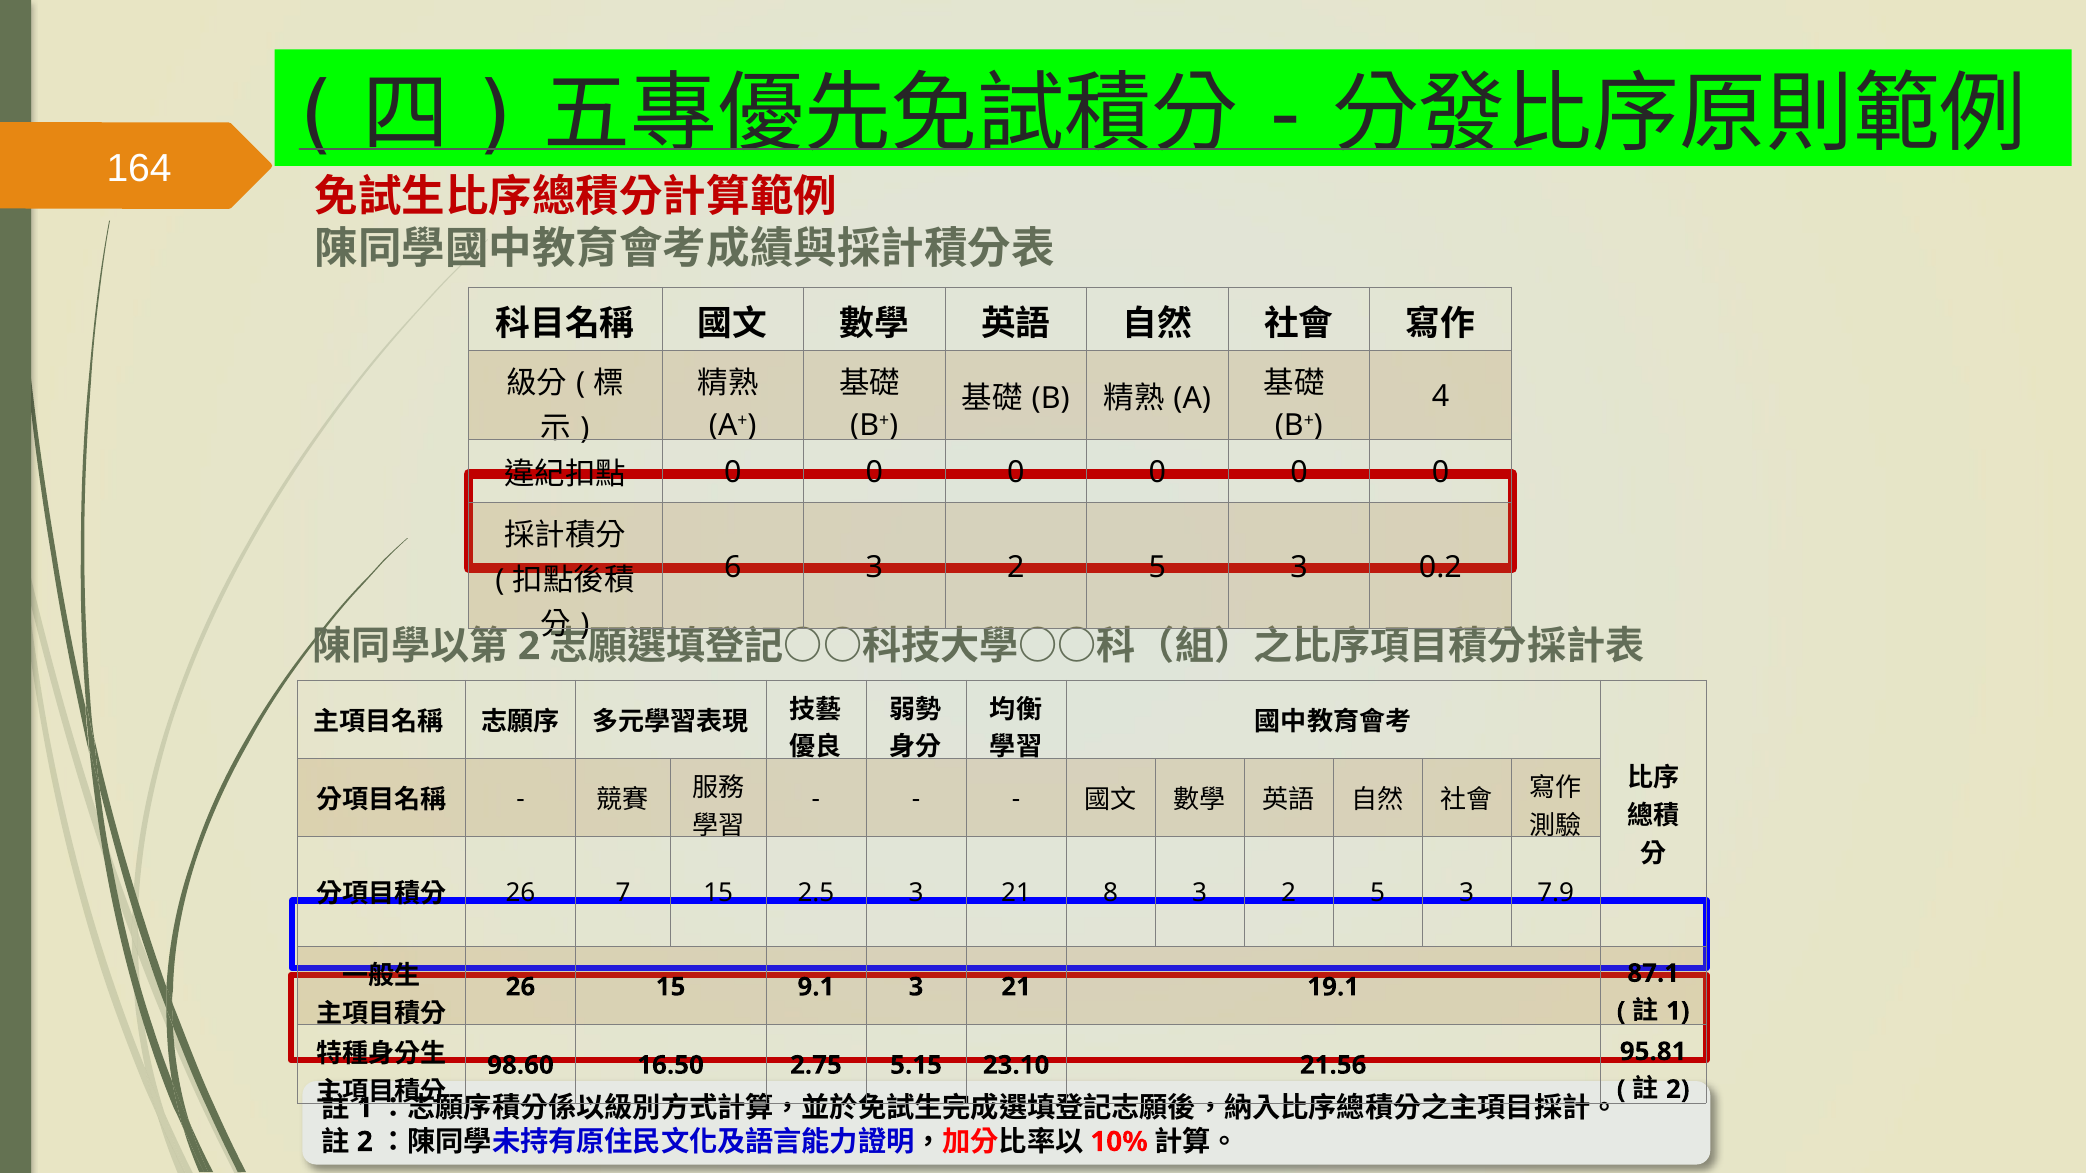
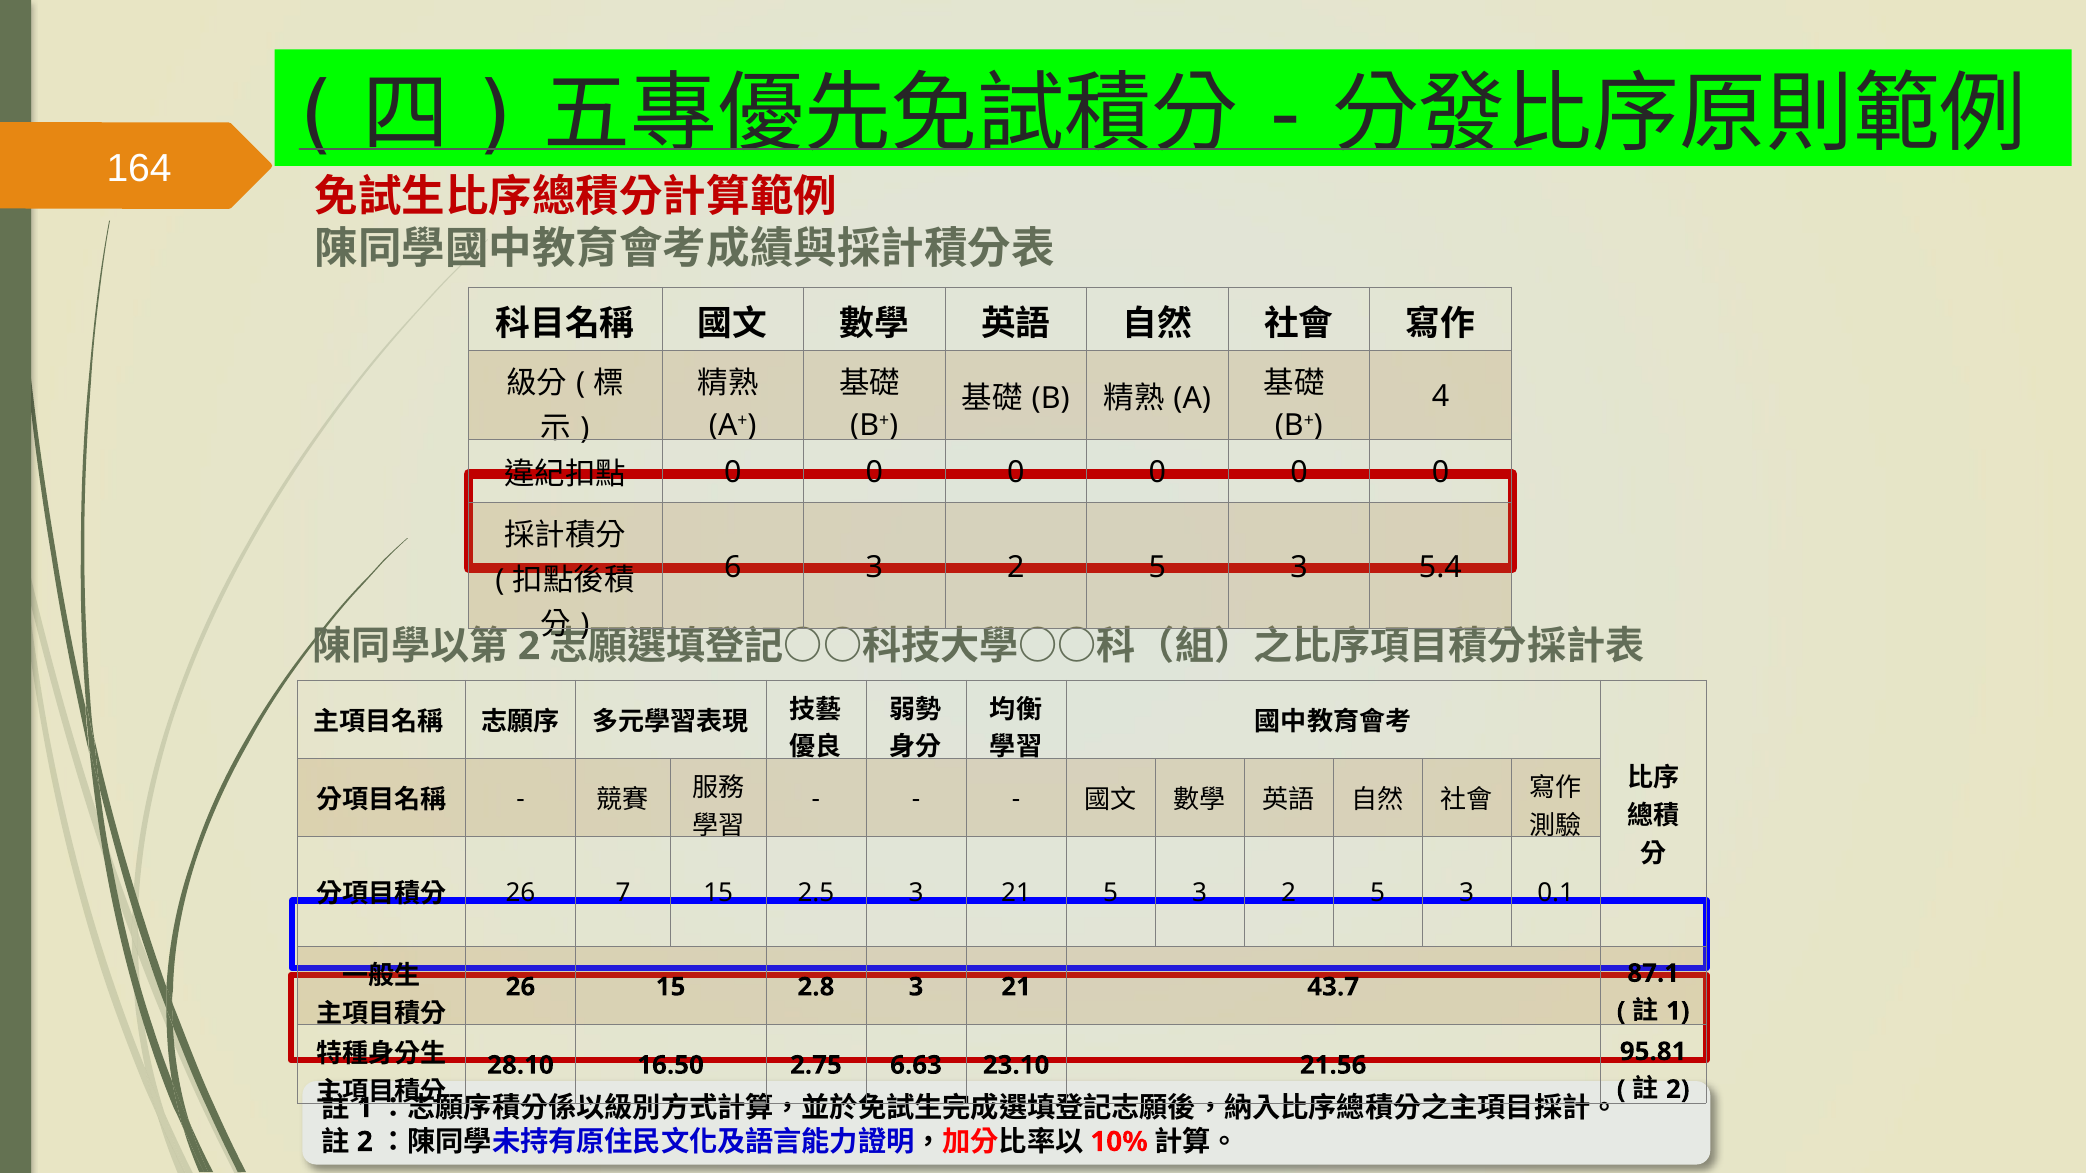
0.2: 0.2 -> 5.4 (1440, 567)
21 8: 8 -> 5 (1111, 893)
7.9: 7.9 -> 0.1 (1556, 893)
9.1: 9.1 -> 2.8 (816, 987)
19.1: 19.1 -> 43.7 (1333, 987)
98.60: 98.60 -> 28.10 (520, 1065)
5.15: 5.15 -> 6.63 (916, 1065)
